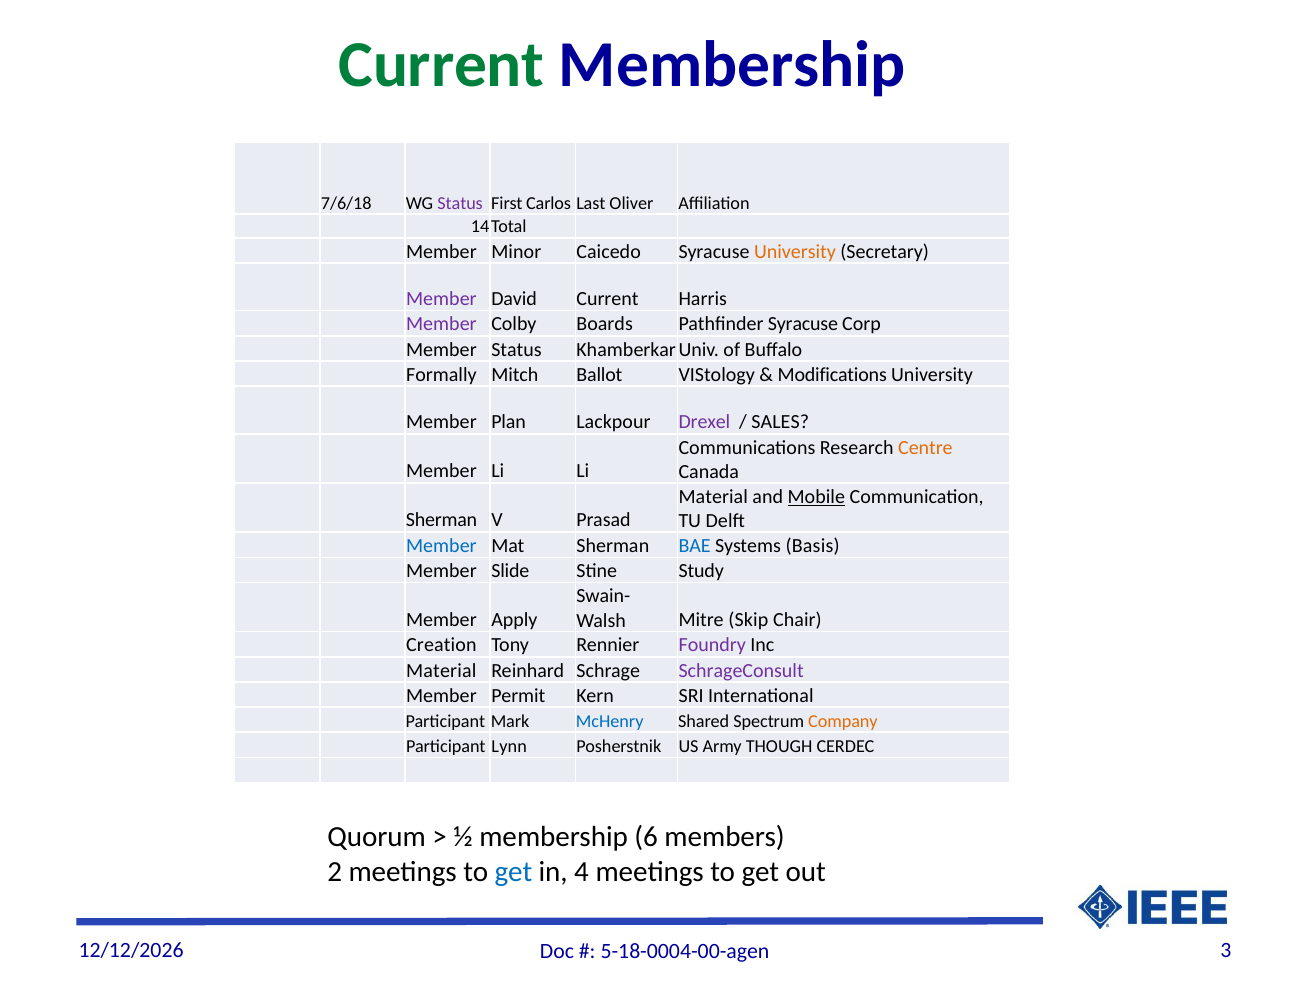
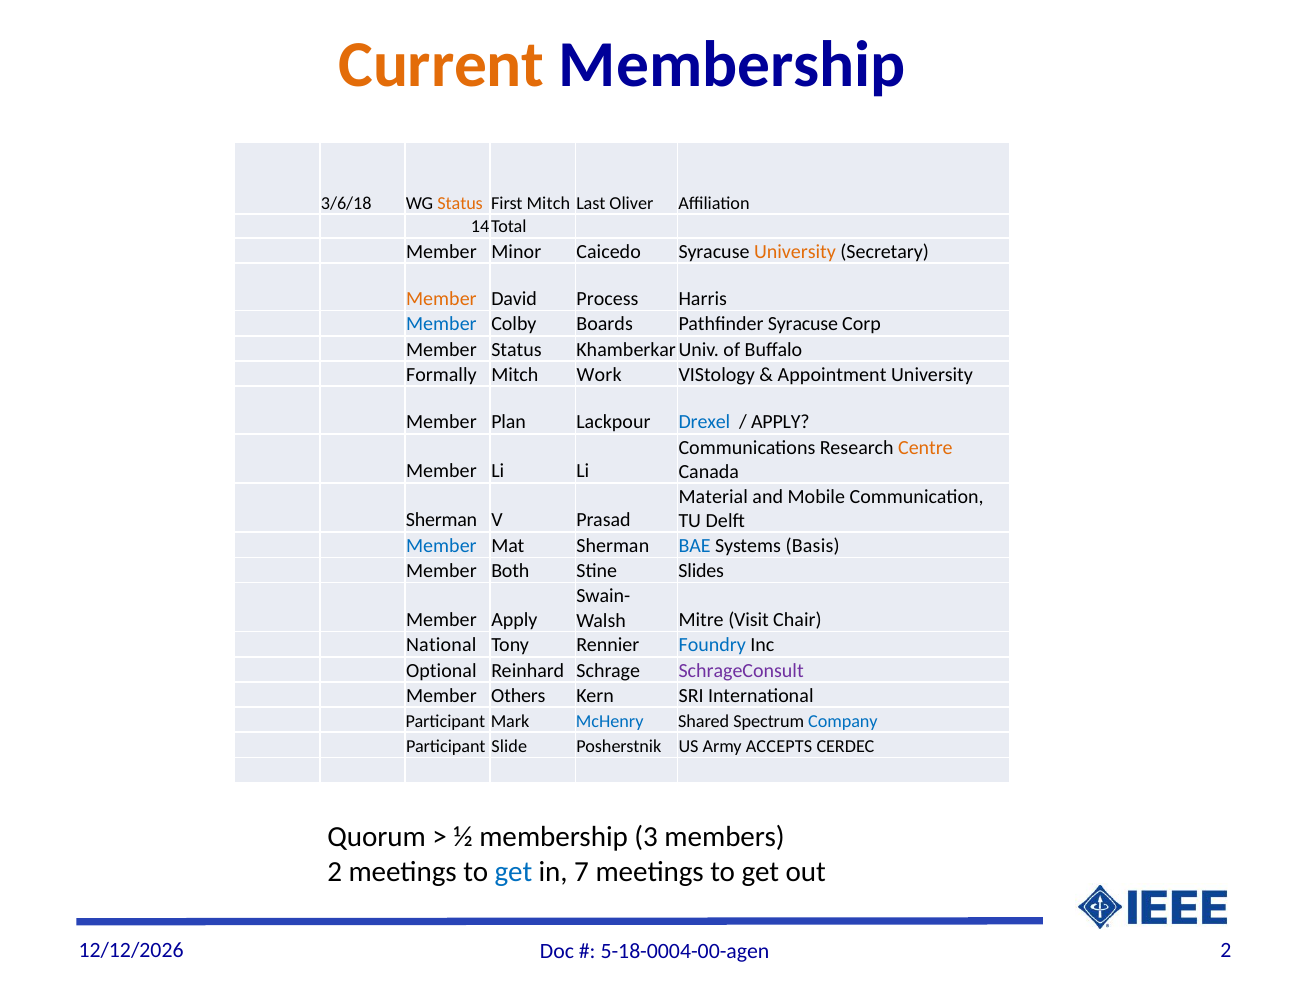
Current colour: green -> orange (442, 65)
7/6/18: 7/6/18 -> 3/6/18 (346, 203)
Status colour: purple -> orange (460, 203)
First Carlos: Carlos -> Mitch (548, 203)
Member colour: purple -> orange (441, 299)
David Current: Current -> Process (607, 299)
Member colour: purple -> blue (441, 324)
Ballot: Ballot -> Work (599, 375)
Modifications: Modifications -> Appointment (832, 375)
Drexel colour: purple -> blue (704, 422)
SALES: SALES -> APPLY (780, 422)
Mobile underline: present -> none (816, 497)
Slide: Slide -> Both (510, 571)
Study: Study -> Slides (701, 571)
Skip: Skip -> Visit (749, 620)
Creation: Creation -> National (441, 646)
Foundry colour: purple -> blue (712, 646)
Material: Material -> Optional (441, 671)
Permit: Permit -> Others (518, 696)
Company colour: orange -> blue (843, 722)
Lynn: Lynn -> Slide (509, 747)
THOUGH: THOUGH -> ACCEPTS (779, 747)
6: 6 -> 3 (646, 837)
4: 4 -> 7 (582, 872)
5-18-0004-00-agen 3: 3 -> 2 (1226, 951)
